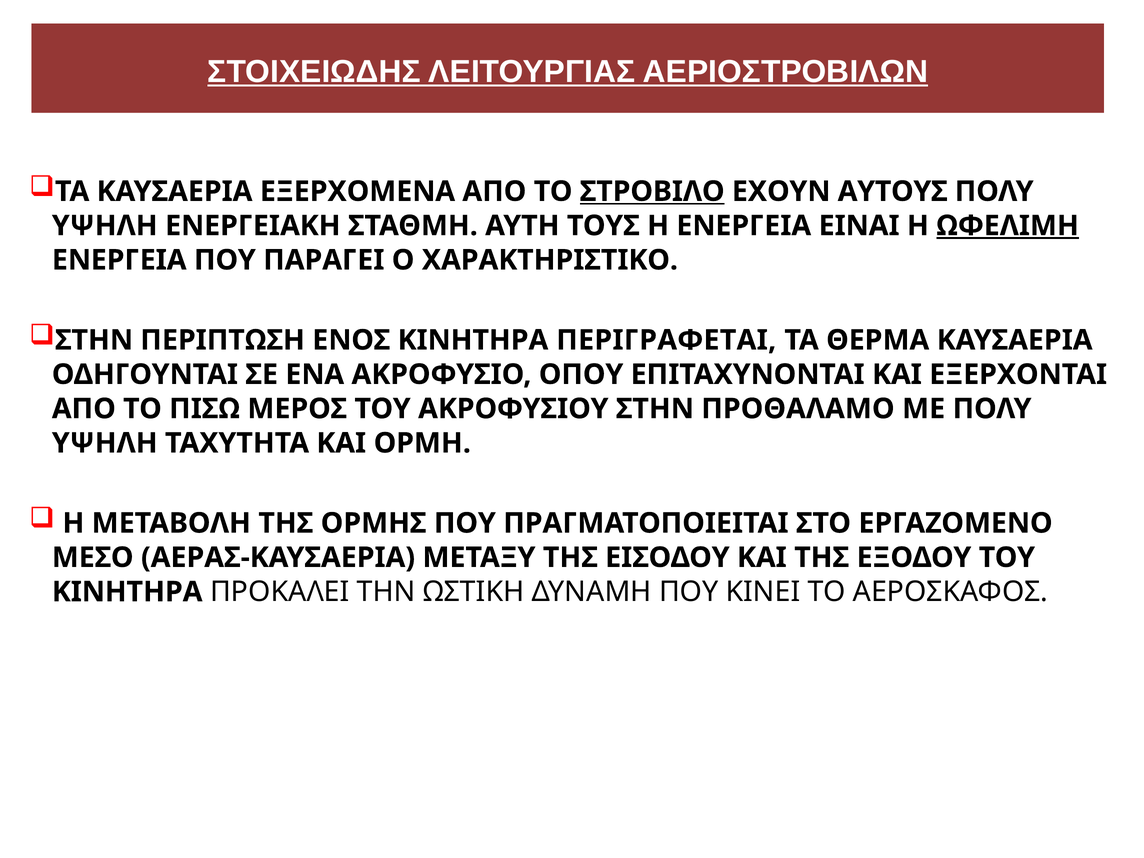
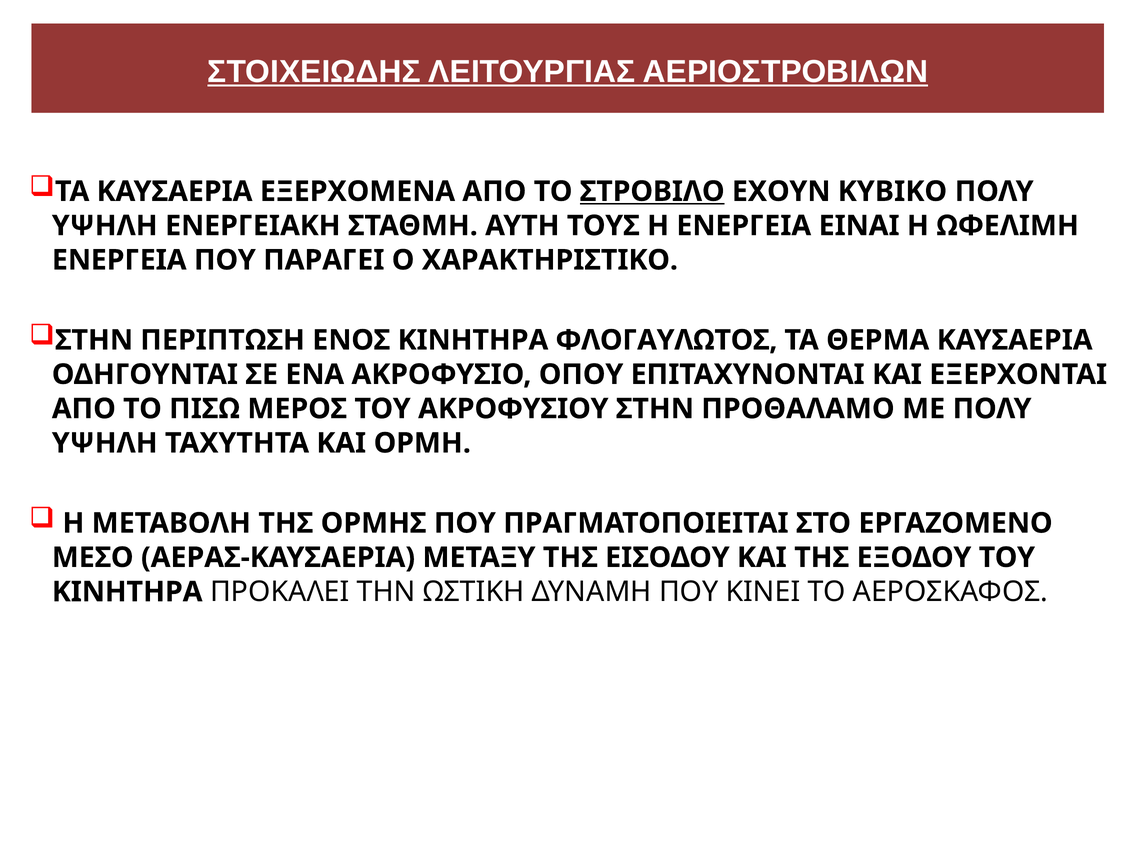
ΑΥΤΟΥΣ: ΑΥΤΟΥΣ -> ΚΥΒΙΚΟ (892, 191)
ΩΦΕΛΙΜΗ underline: present -> none (1008, 226)
ΠΕΡΙΓΡΑΦΕΤΑΙ: ΠΕΡΙΓΡΑΦΕΤΑΙ -> ΦΛΟΓΑΥΛΩΤΟΣ (667, 340)
